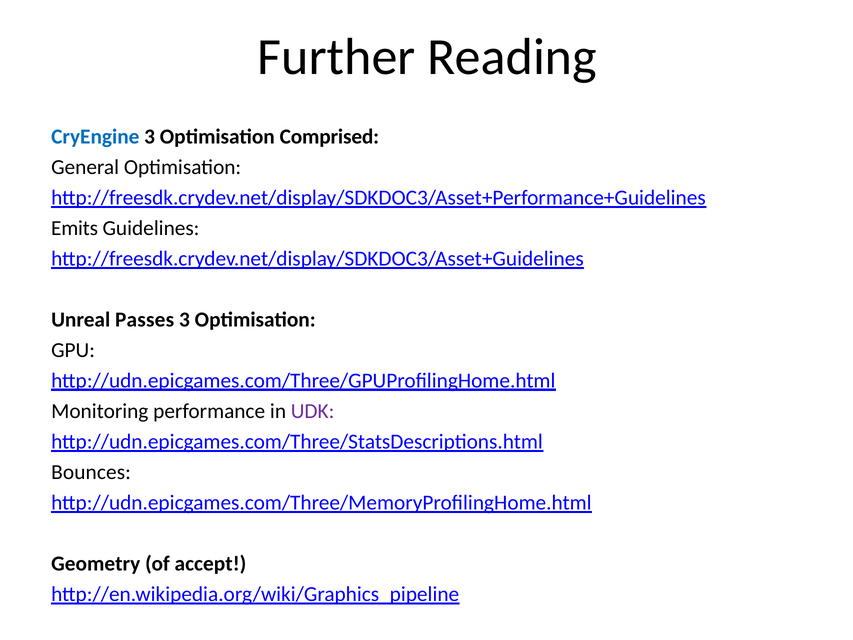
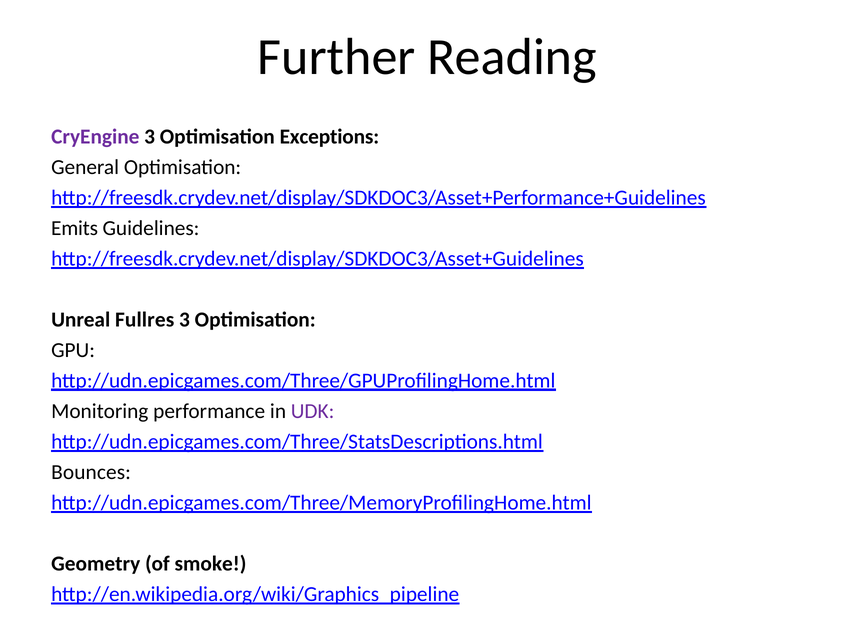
CryEngine colour: blue -> purple (95, 137)
Comprised: Comprised -> Exceptions (329, 137)
Passes: Passes -> Fullres (145, 320)
accept: accept -> smoke (210, 564)
